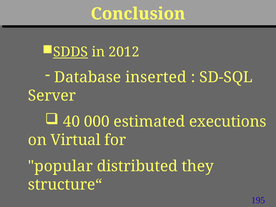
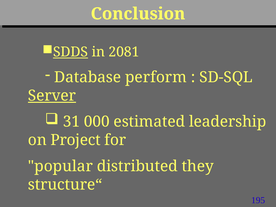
2012: 2012 -> 2081 (124, 52)
inserted: inserted -> perform (156, 77)
Server underline: none -> present (52, 96)
40: 40 -> 31 (71, 122)
executions: executions -> leadership (228, 122)
Virtual: Virtual -> Project (76, 140)
